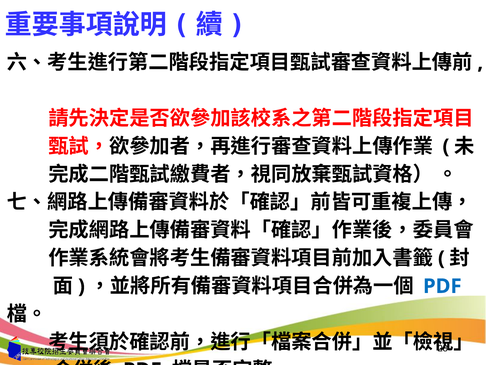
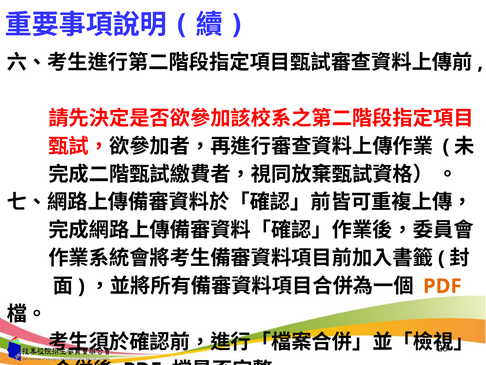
PDF colour: blue -> orange (442, 286)
